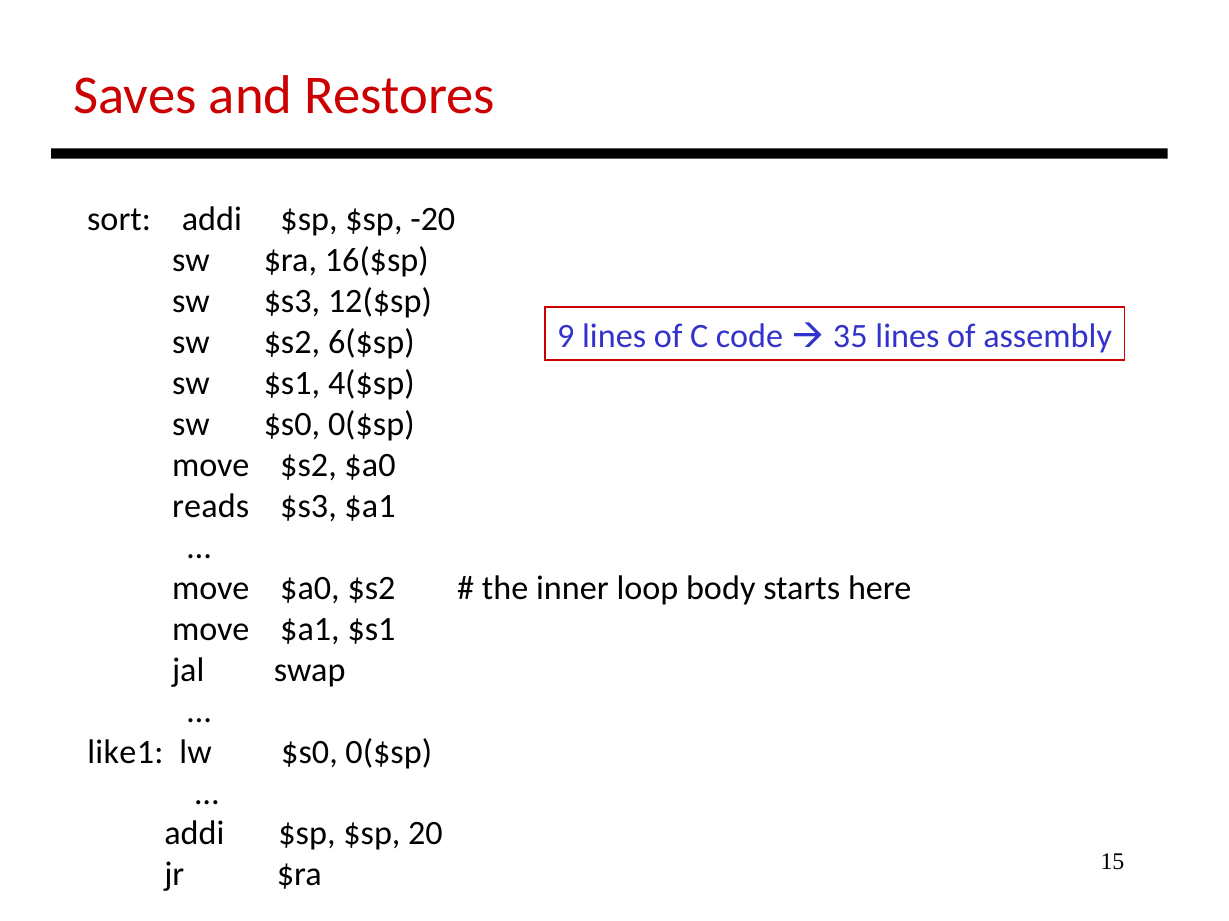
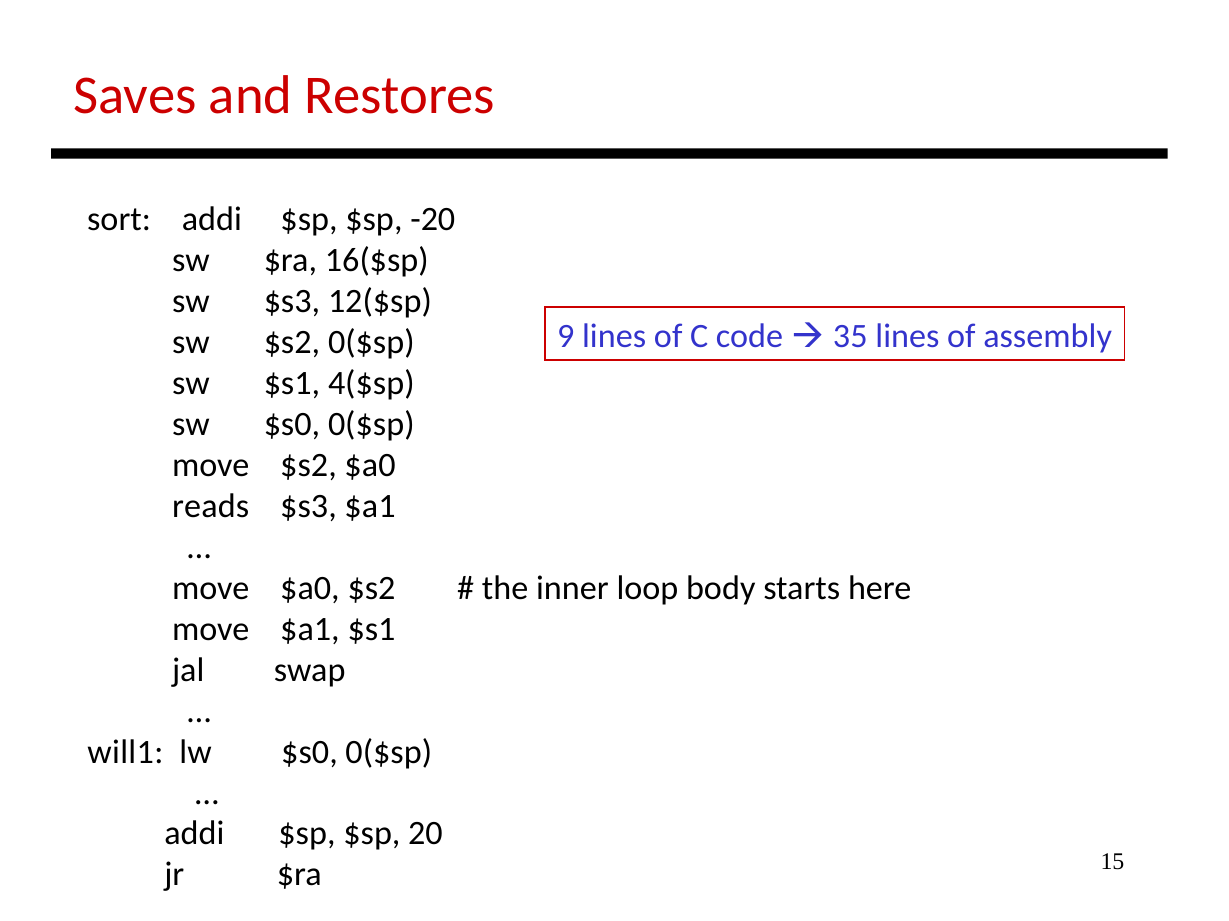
$s2 6($sp: 6($sp -> 0($sp (371, 343)
like1: like1 -> will1 (125, 752)
